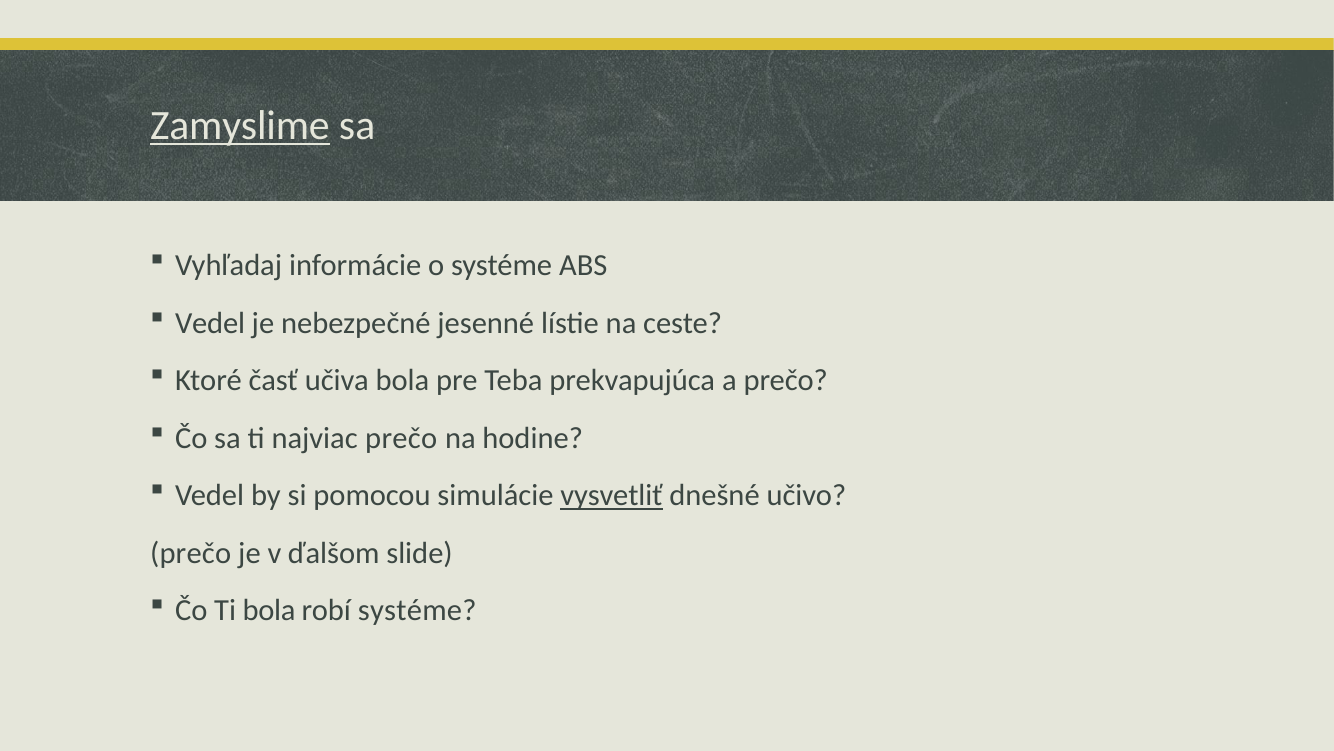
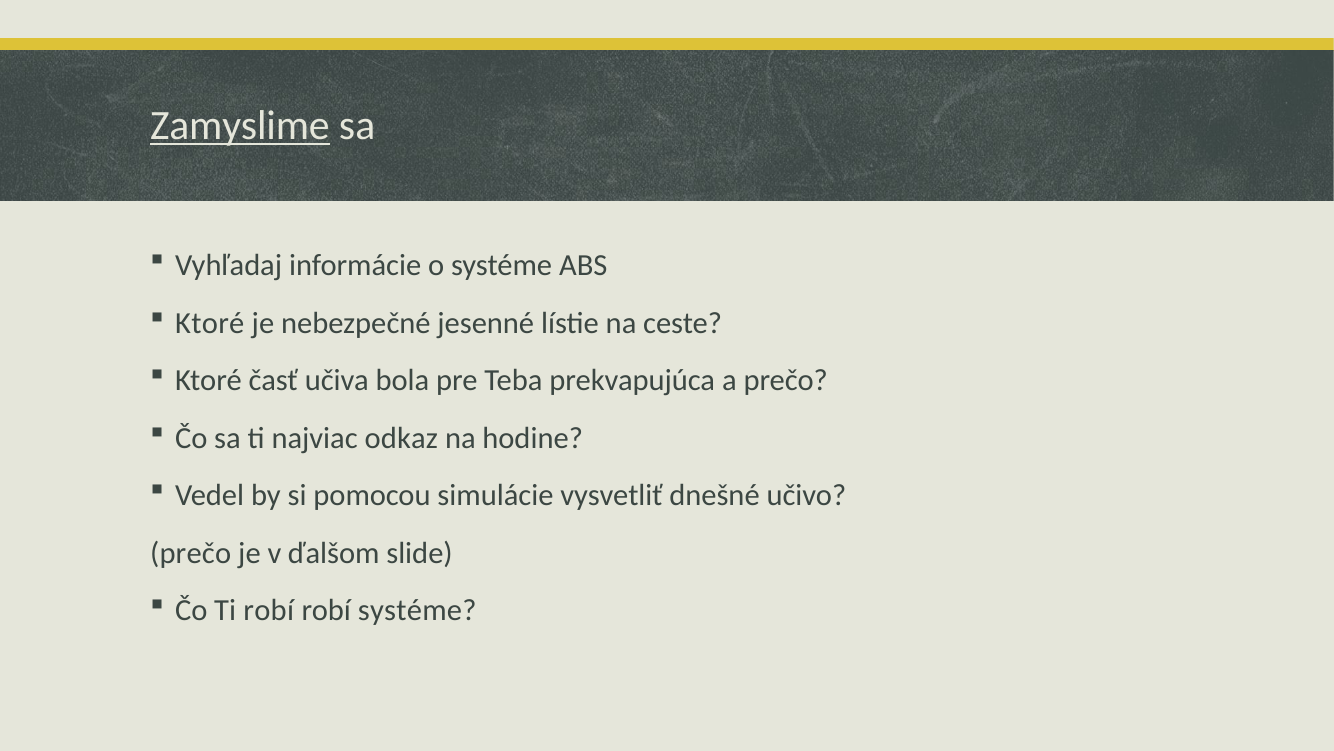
Vedel: Vedel -> Ktoré (210, 323)
najviac prečo: prečo -> odkaz (401, 438)
vysvetliť underline: present -> none (612, 495)
Ti bola: bola -> robí (269, 610)
